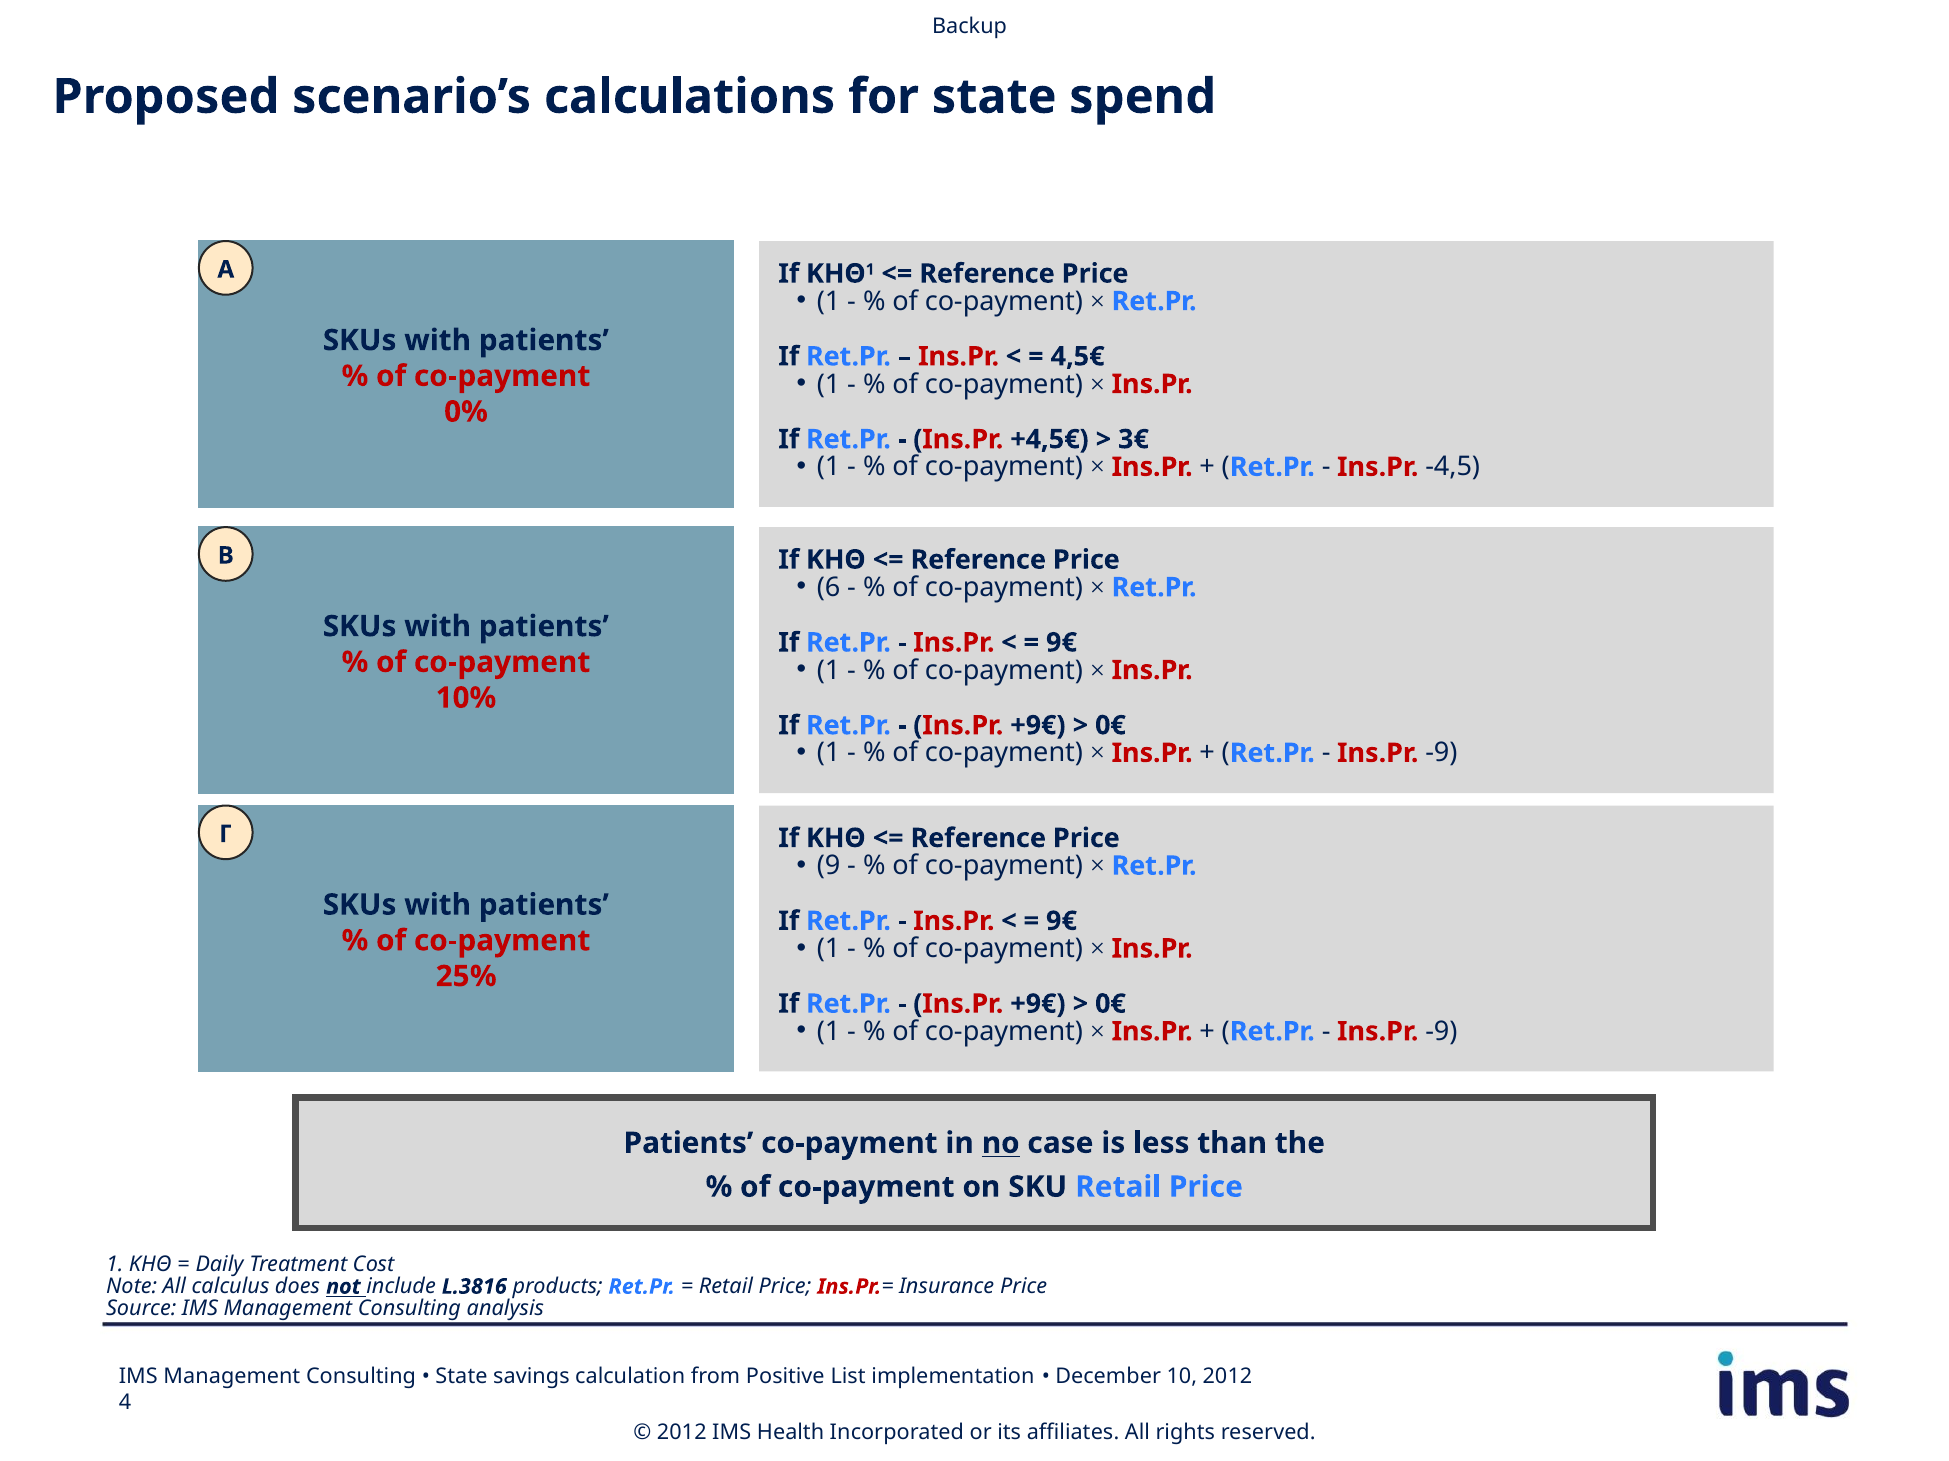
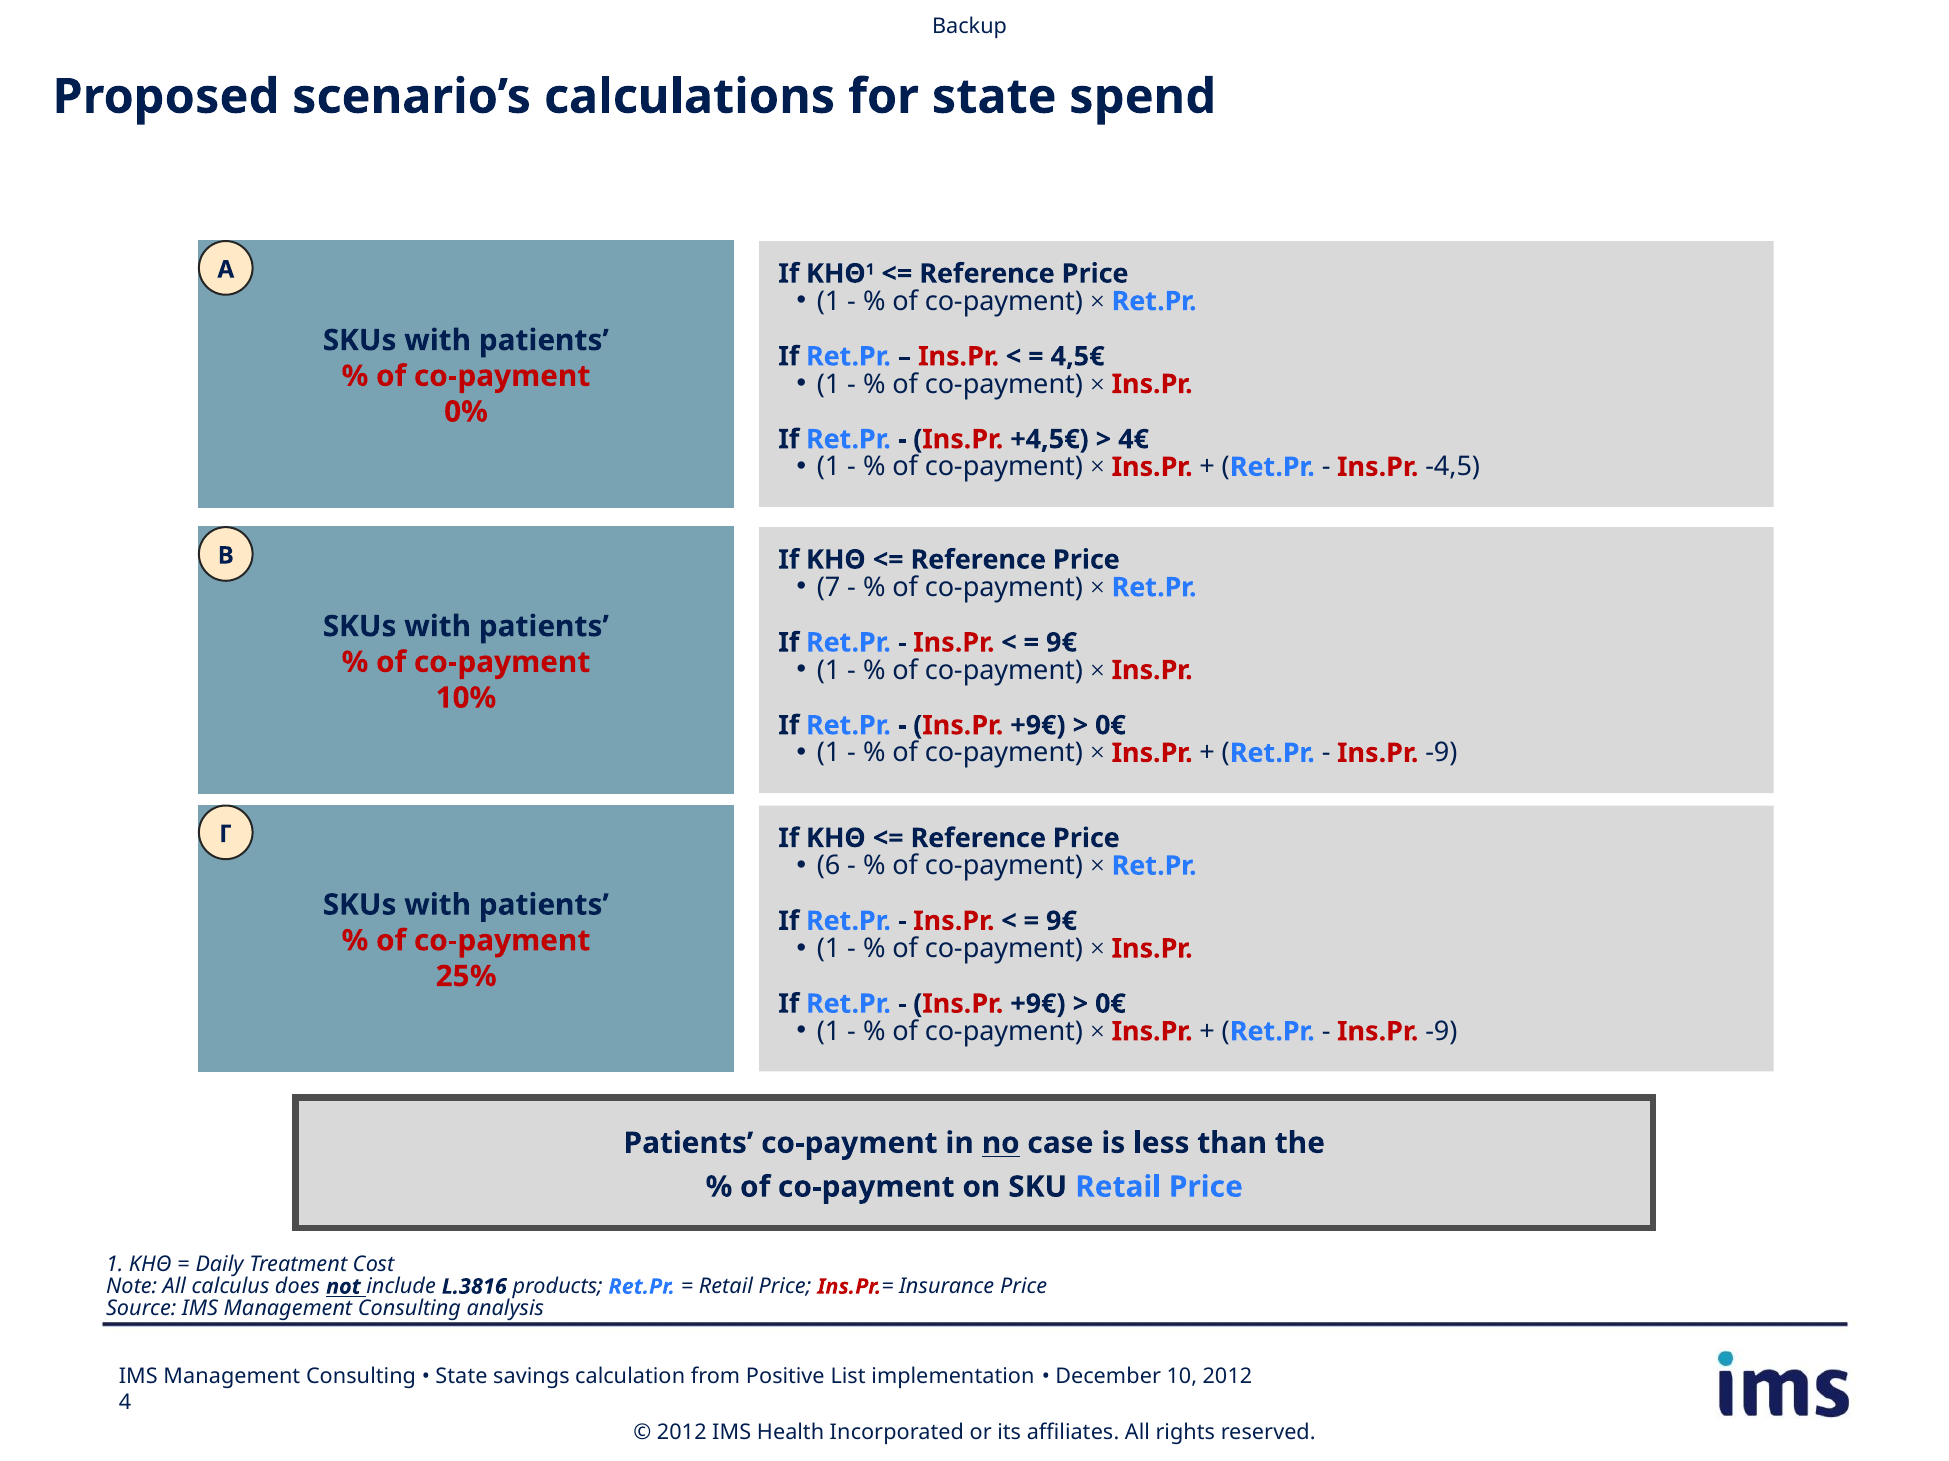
3€: 3€ -> 4€ (1134, 440)
6: 6 -> 7 (829, 588)
9: 9 -> 6 (829, 866)
